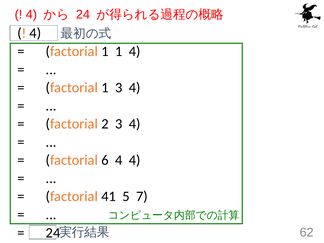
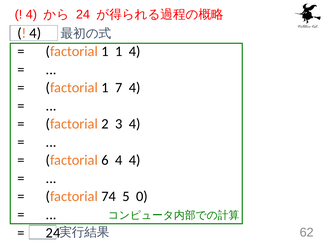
1 3: 3 -> 7 (119, 88)
41: 41 -> 74 (109, 196)
7: 7 -> 0 (142, 196)
